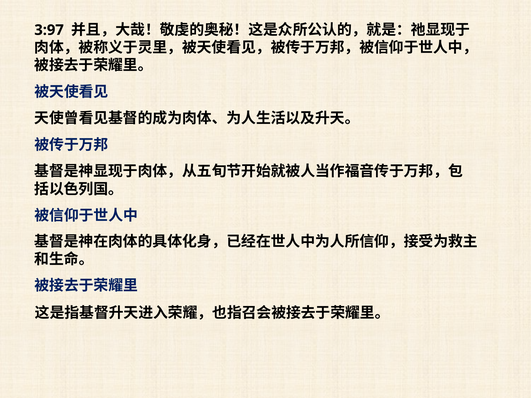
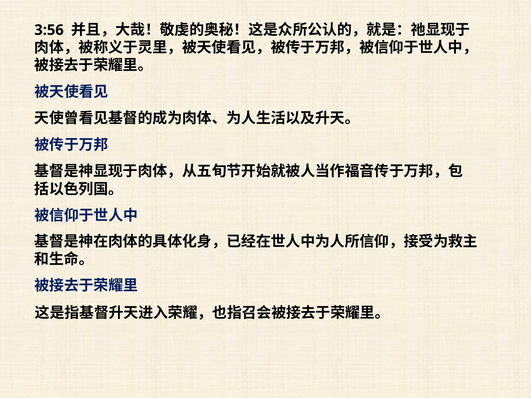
3:97: 3:97 -> 3:56 (49, 30)
